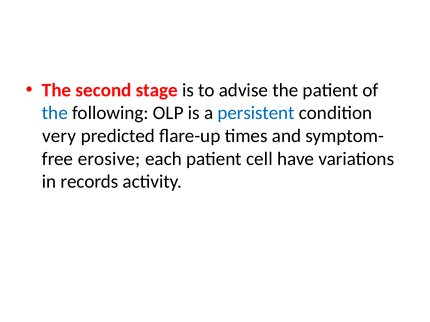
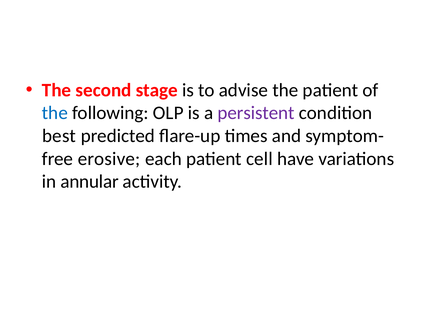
persistent colour: blue -> purple (256, 113)
very: very -> best (59, 136)
records: records -> annular (90, 182)
